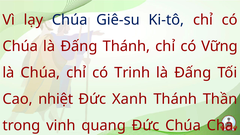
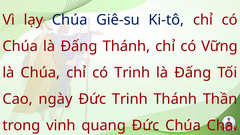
nhiệt: nhiệt -> ngày (56, 99)
Đức Xanh: Xanh -> Trinh (130, 99)
